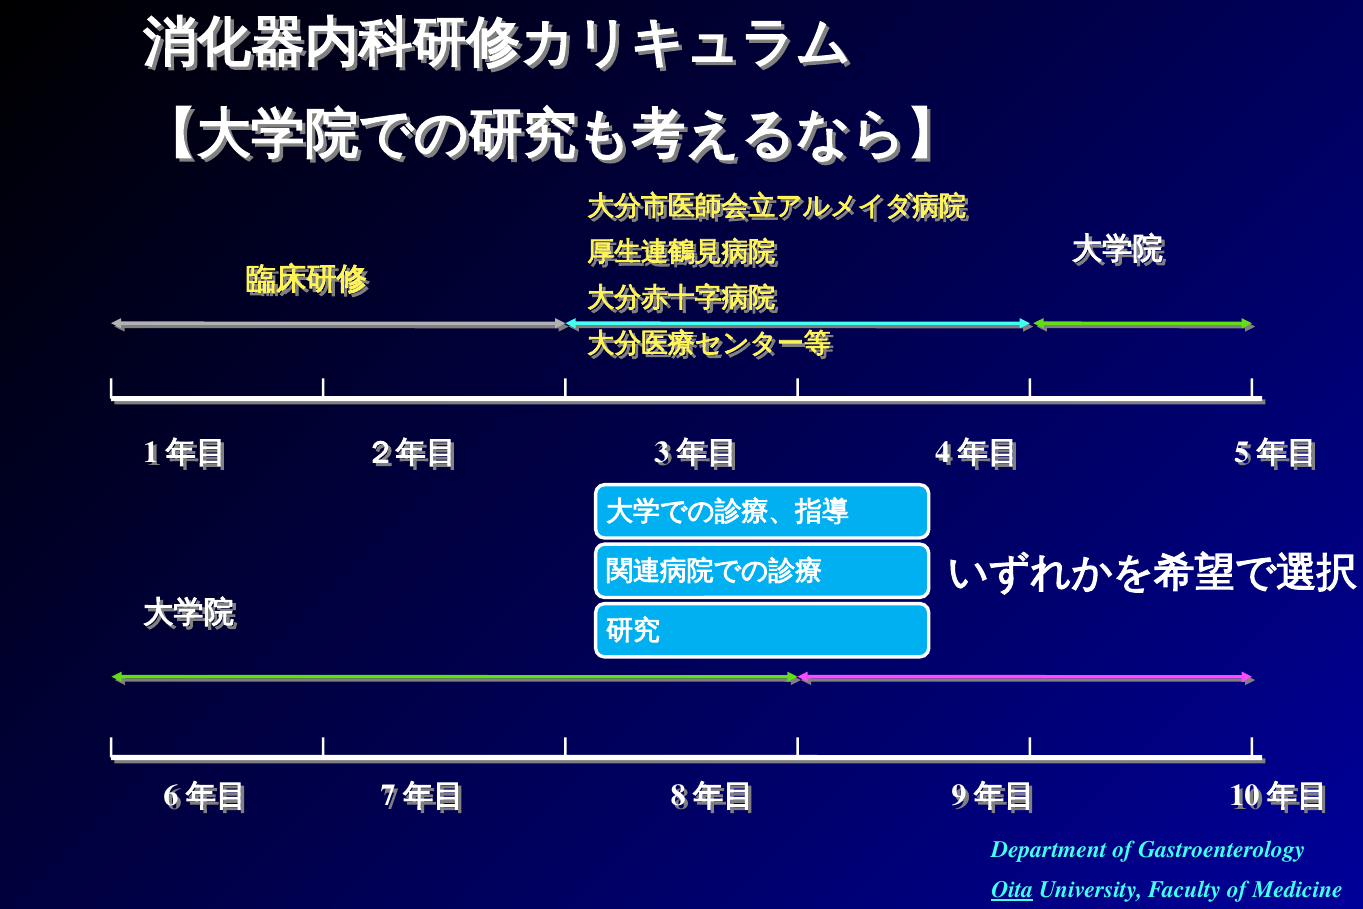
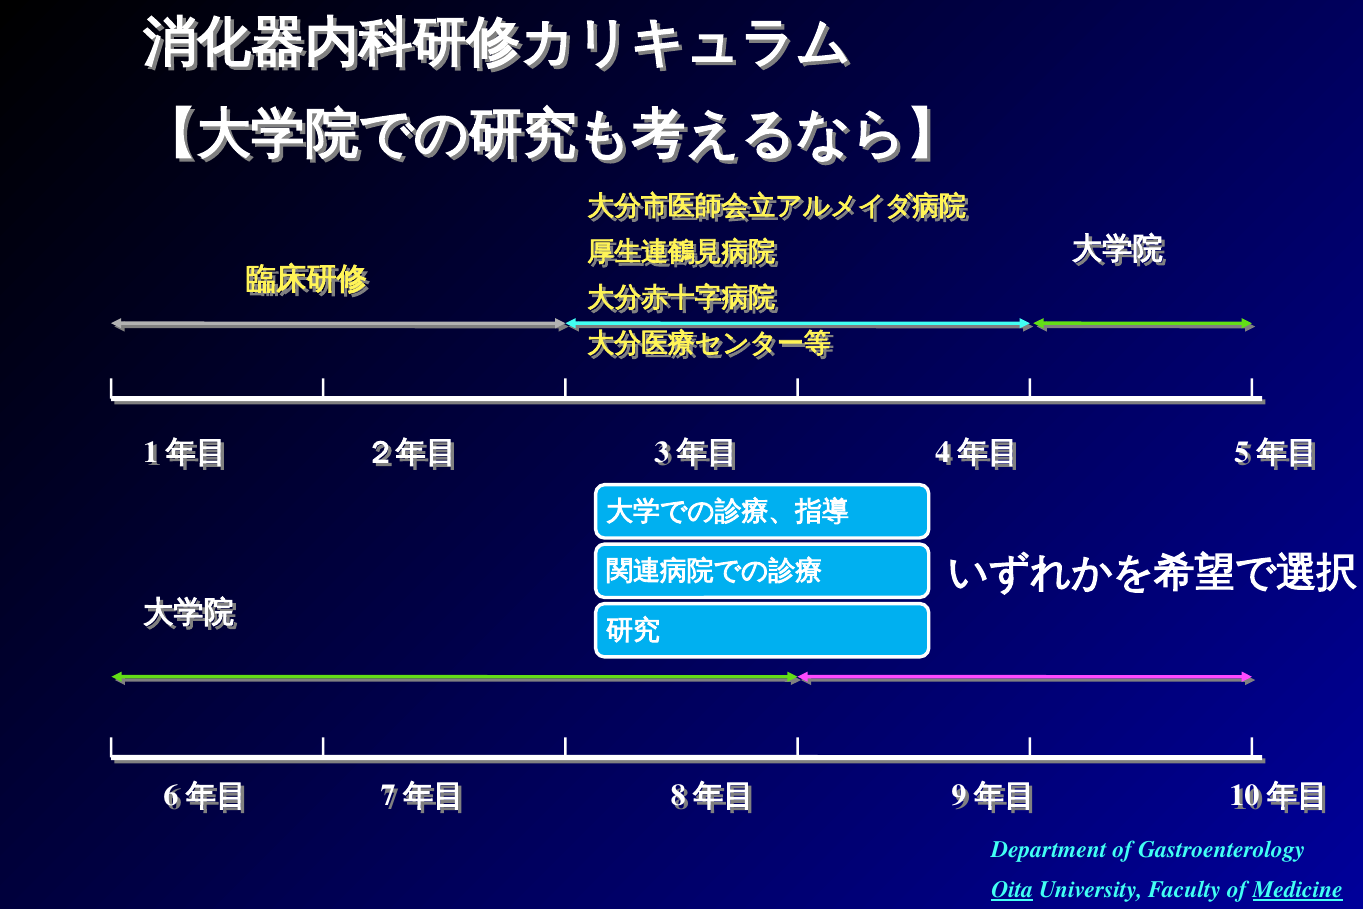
Medicine underline: none -> present (1298, 890)
